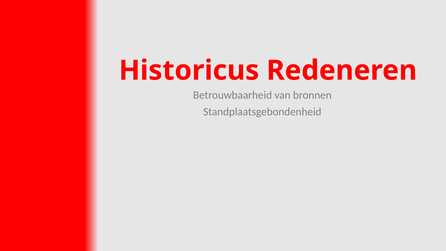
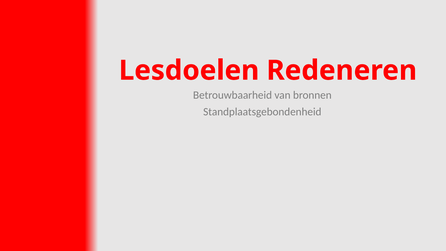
Historicus: Historicus -> Lesdoelen (189, 70)
